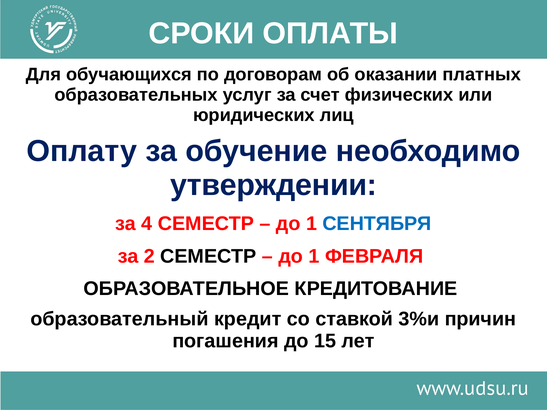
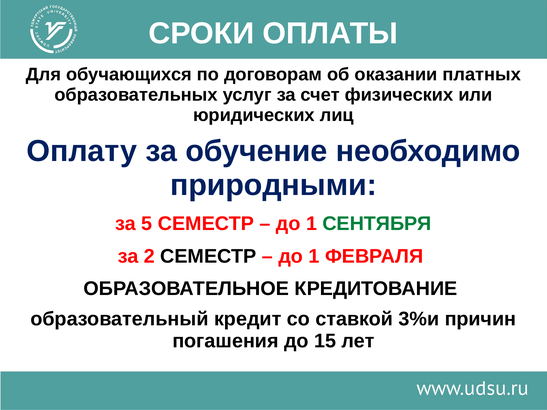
утверждении: утверждении -> природными (274, 185)
4: 4 -> 5 (147, 224)
СЕНТЯБРЯ colour: blue -> green (377, 224)
